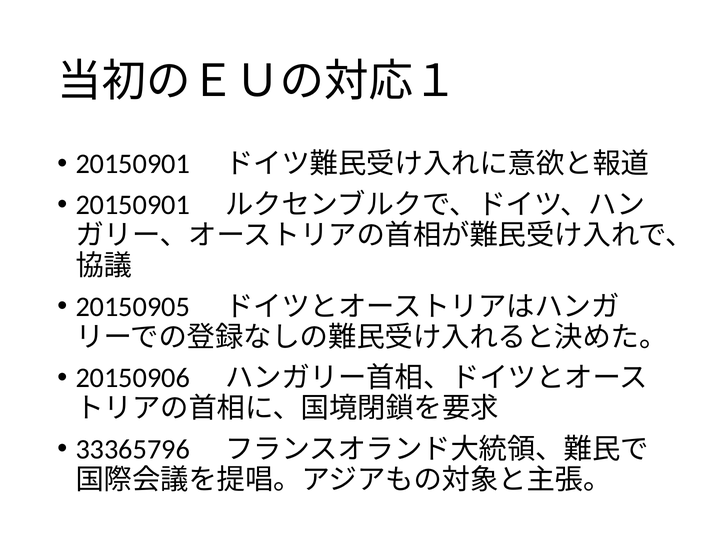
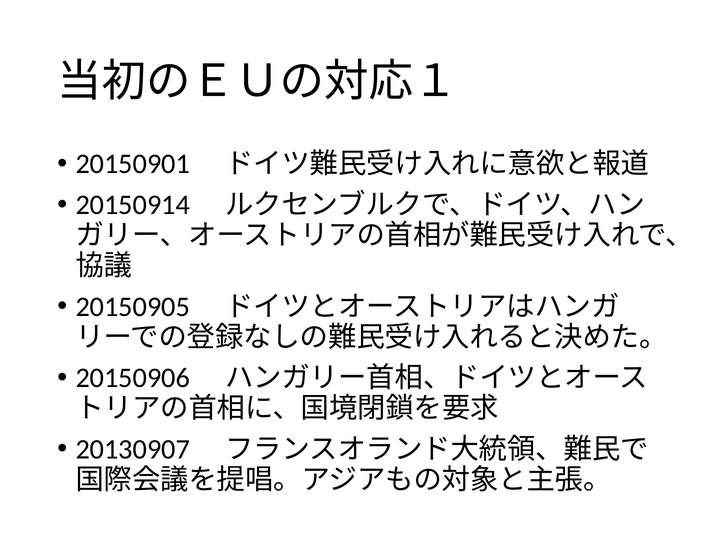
20150901: 20150901 -> 20150914 (133, 205)
33365796: 33365796 -> 20130907 (133, 449)
